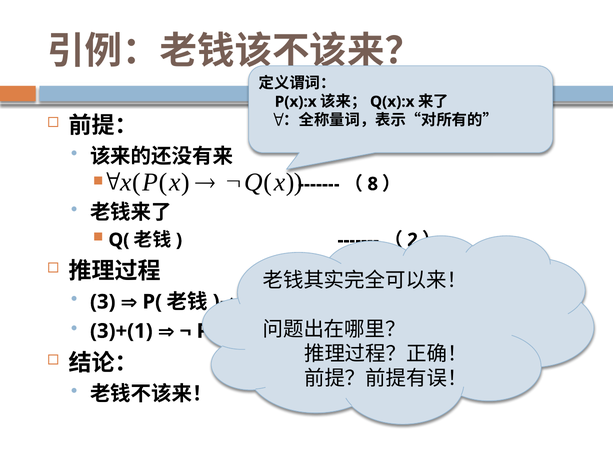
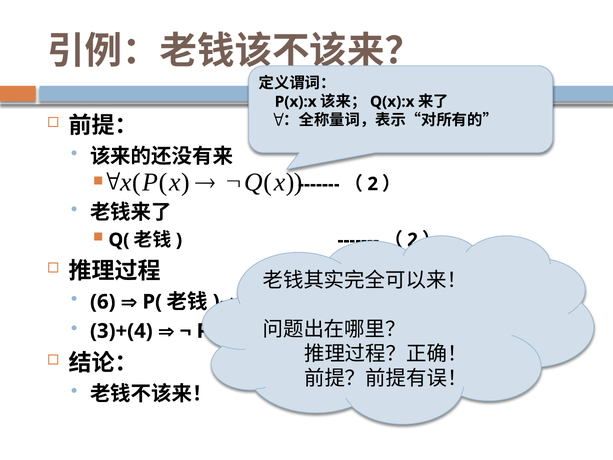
8: 8 -> 2 (373, 184)
3: 3 -> 6 (103, 302)
3)+(1: 3)+(1 -> 3)+(4 (121, 331)
